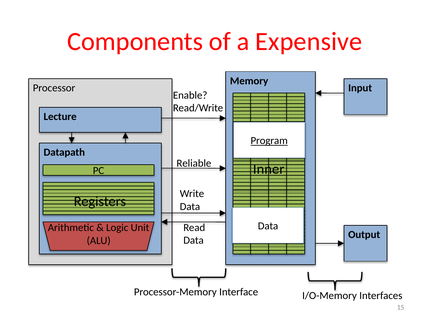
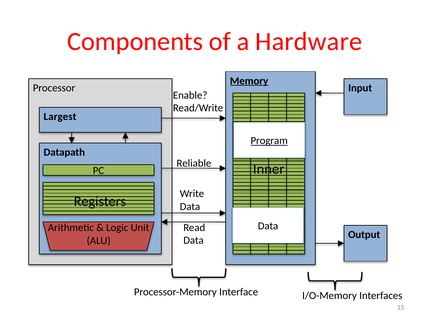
Expensive: Expensive -> Hardware (309, 42)
Memory underline: none -> present (249, 81)
Lecture: Lecture -> Largest (60, 117)
